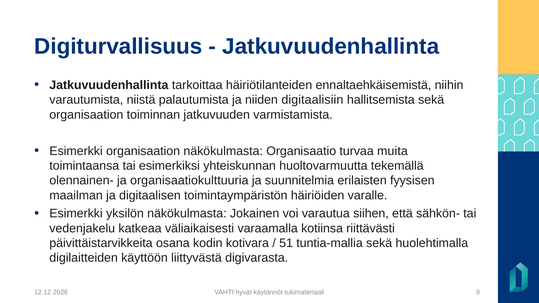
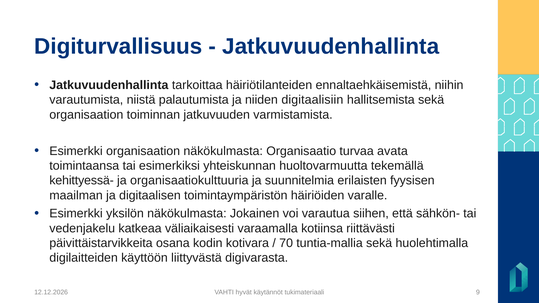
muita: muita -> avata (393, 151)
olennainen-: olennainen- -> kehittyessä- (82, 181)
51: 51 -> 70 (286, 243)
